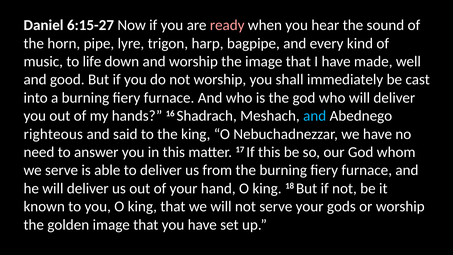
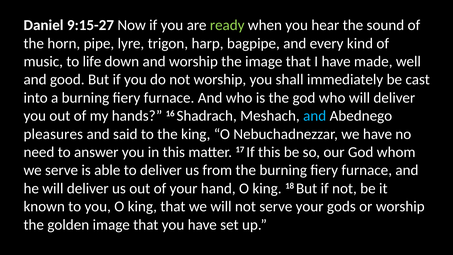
6:15-27: 6:15-27 -> 9:15-27 (90, 25)
ready colour: pink -> light green (227, 25)
righteous: righteous -> pleasures (53, 134)
